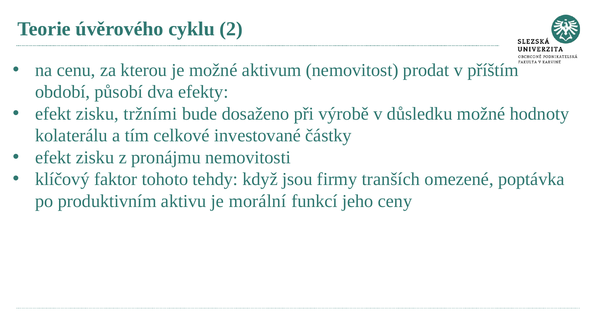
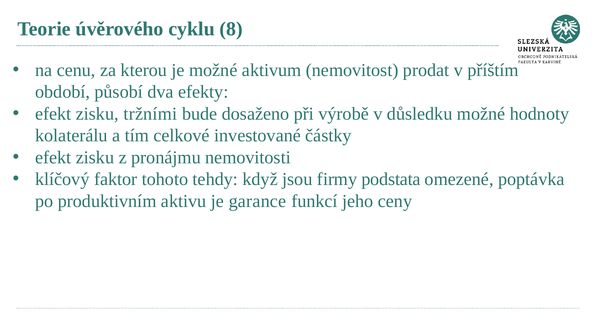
2: 2 -> 8 (231, 29)
tranších: tranších -> podstata (391, 179)
morální: morální -> garance (257, 201)
